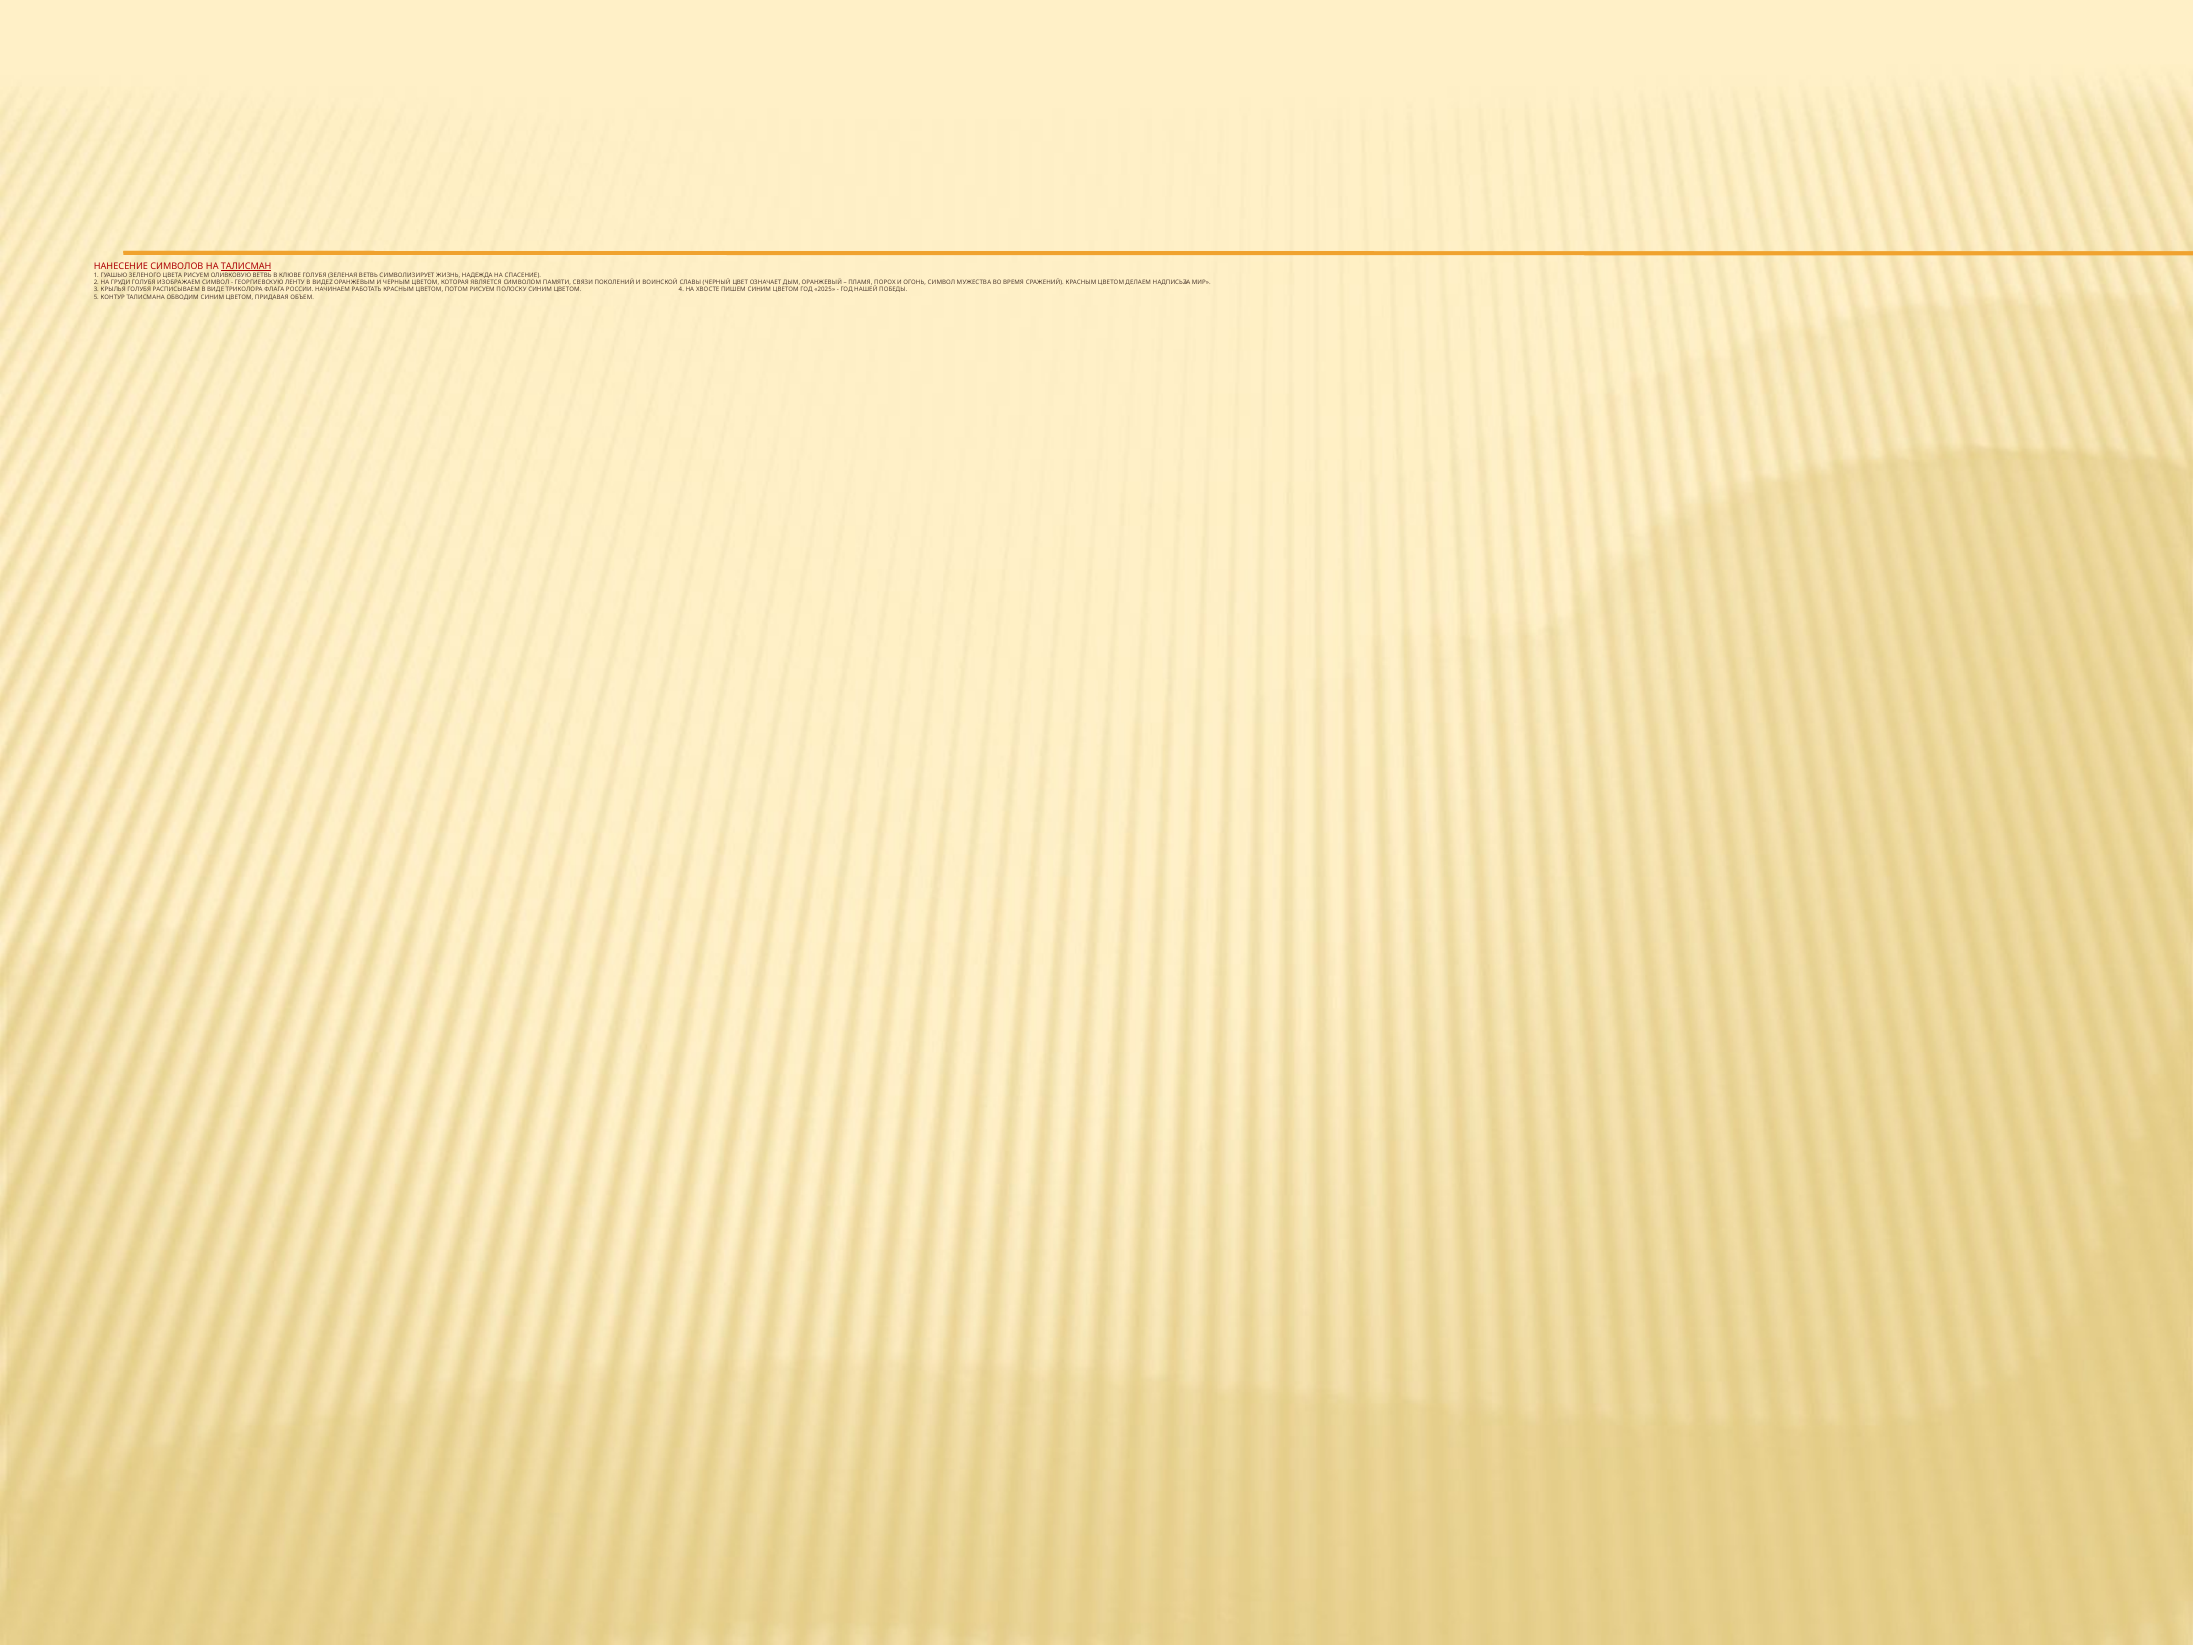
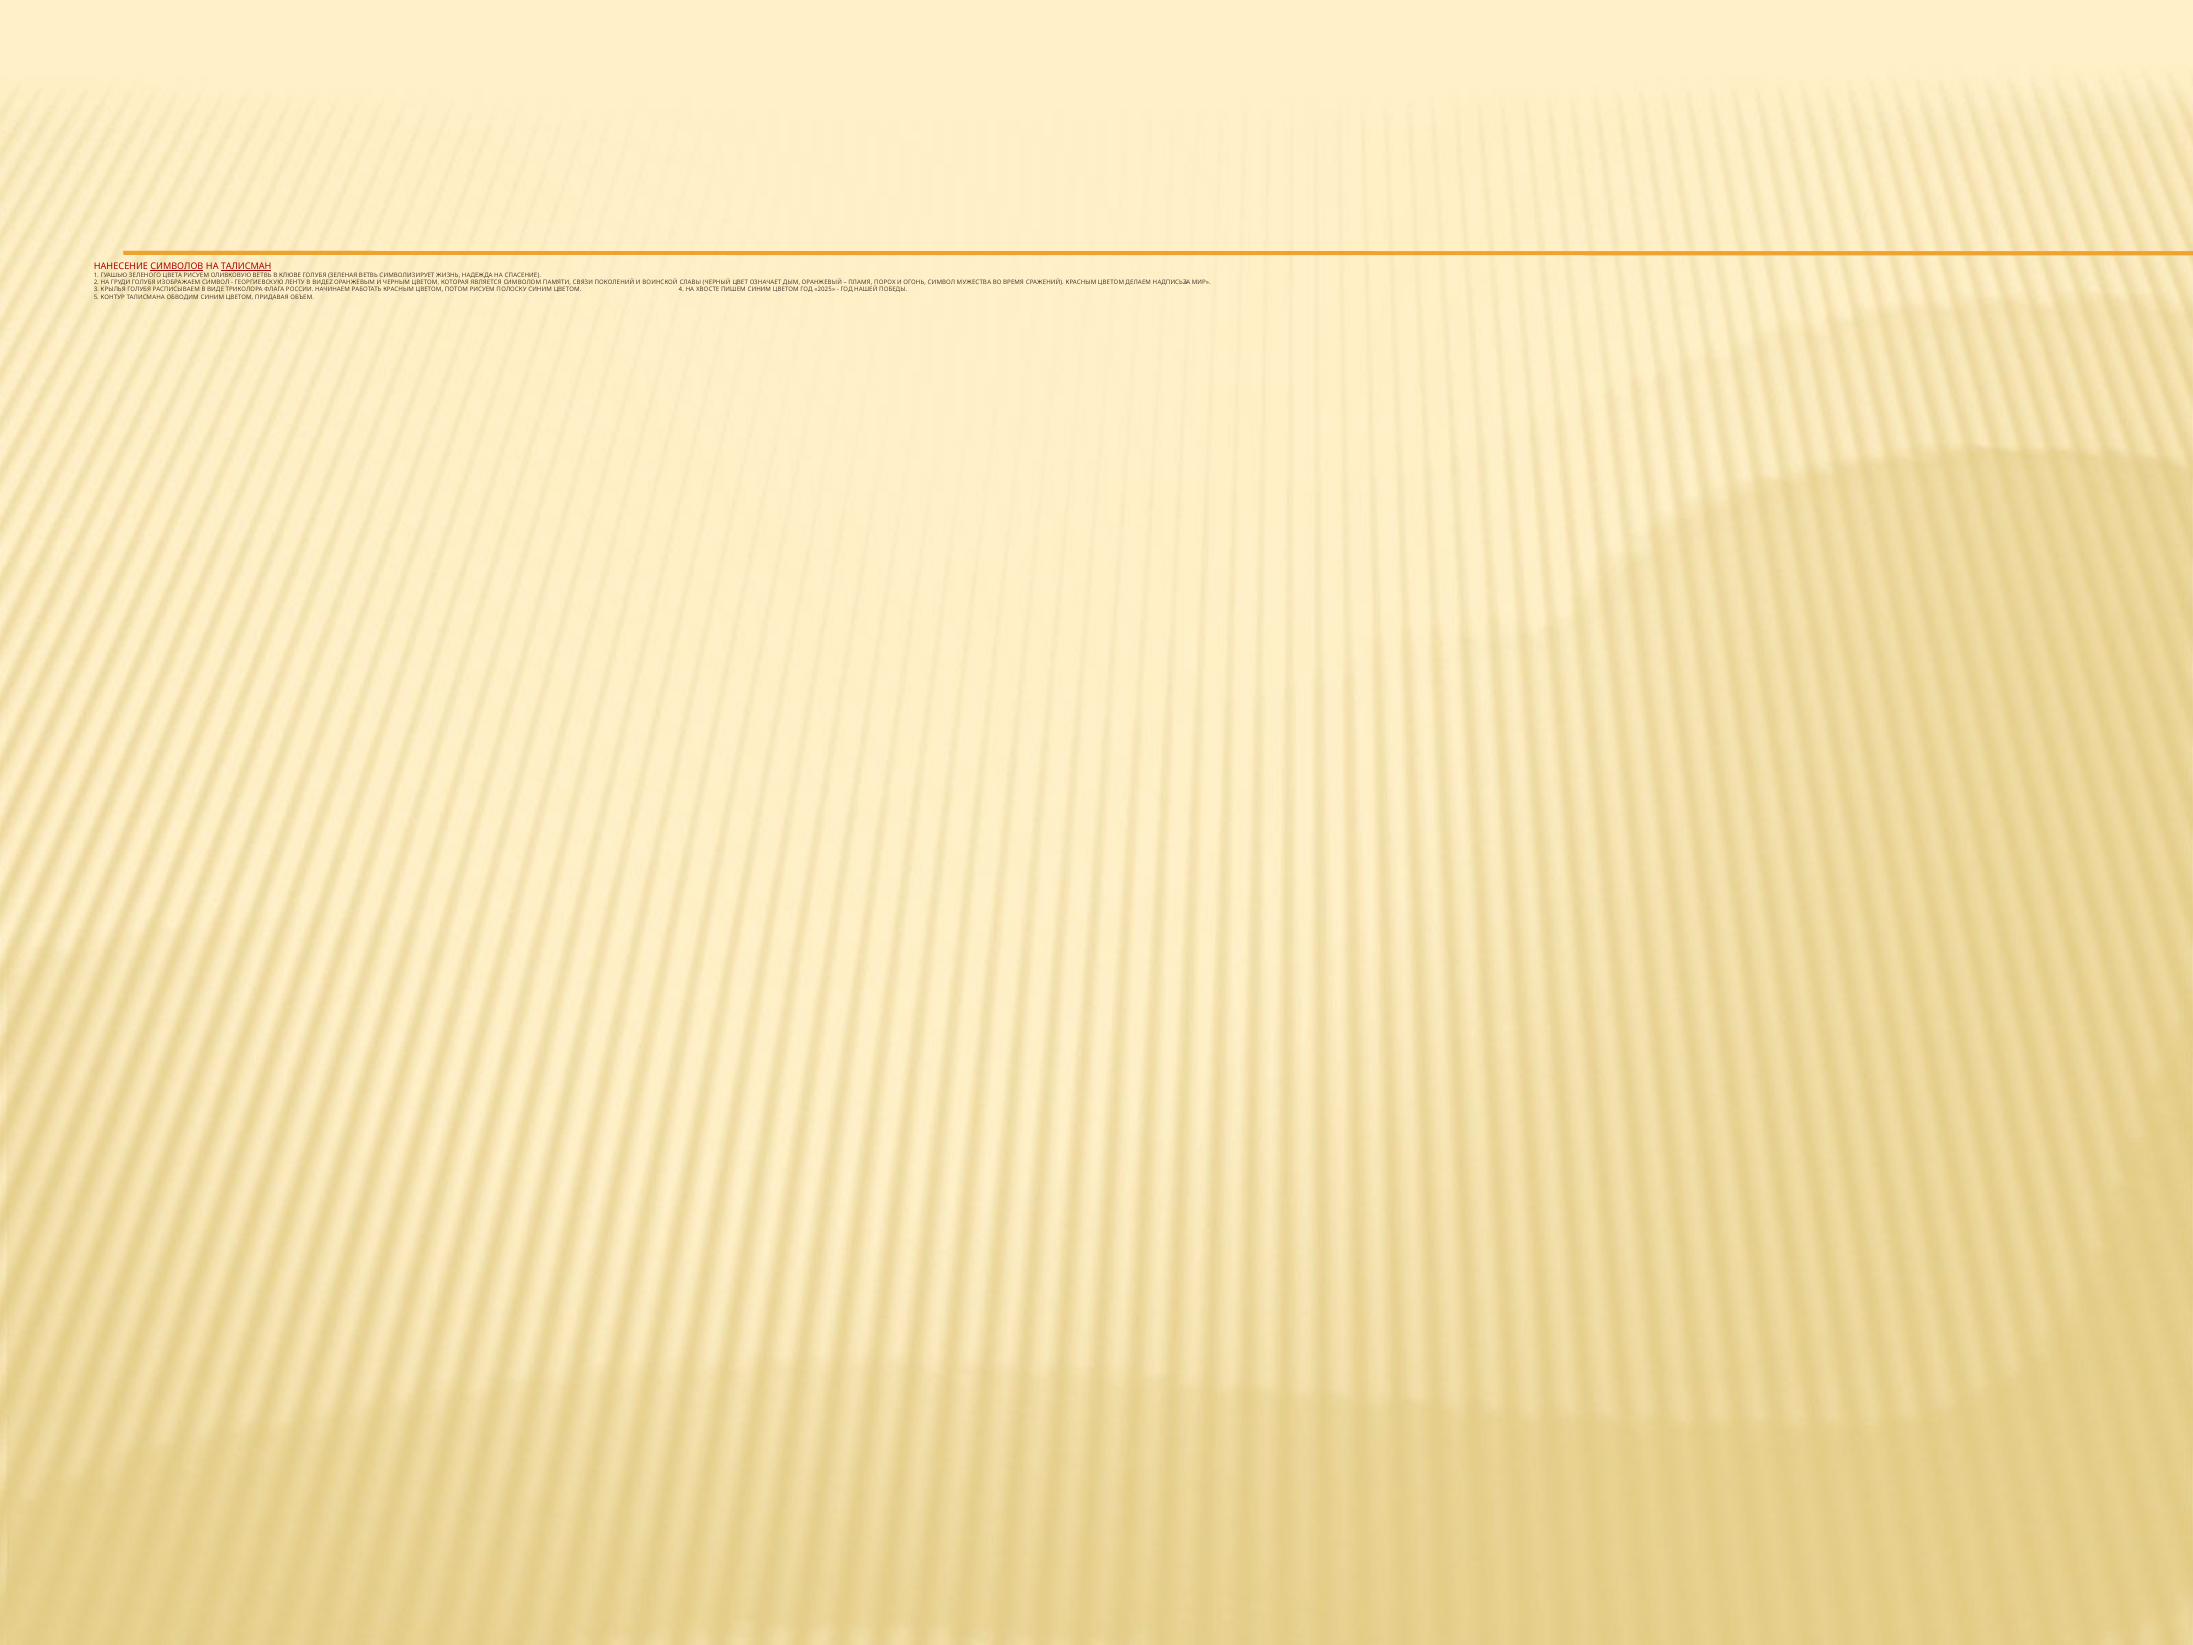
СИМВОЛОВ underline: none -> present (177, 266)
